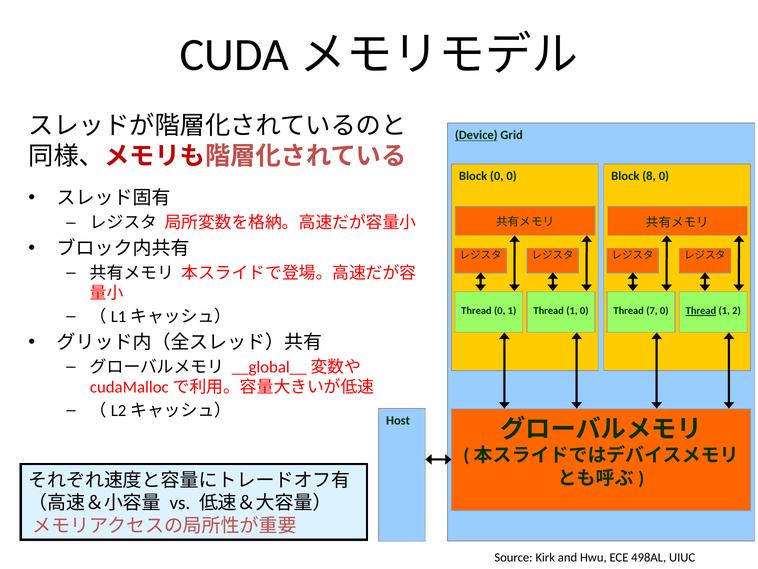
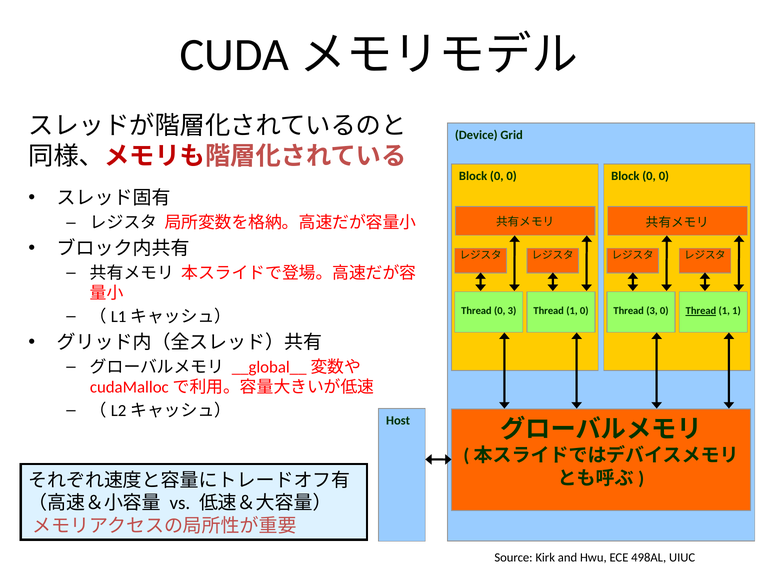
Device underline: present -> none (476, 135)
8: 8 -> 0 (649, 176)
0 1: 1 -> 3 (512, 311)
Thread 7: 7 -> 3 (652, 311)
1 2: 2 -> 1 (737, 311)
